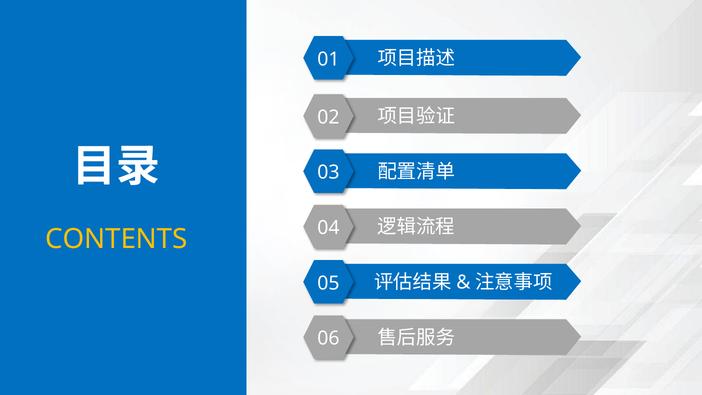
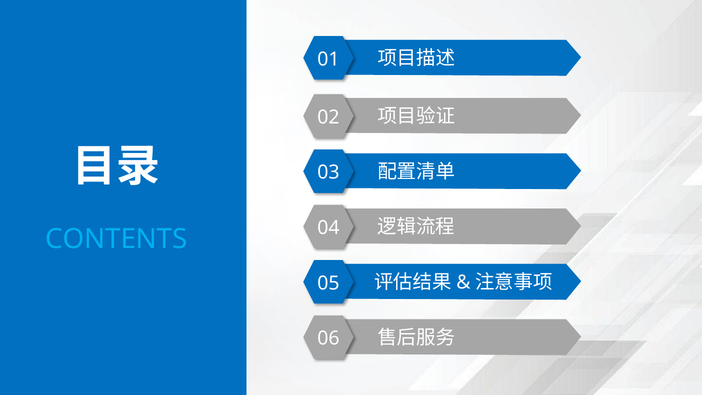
CONTENTS colour: yellow -> light blue (116, 239)
